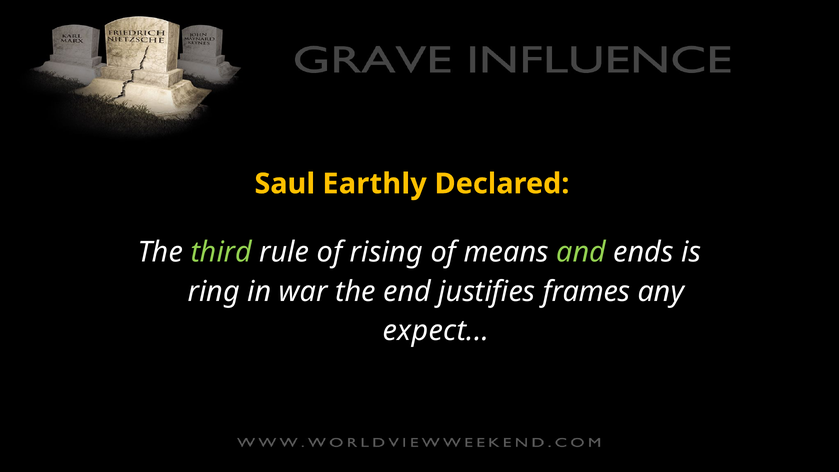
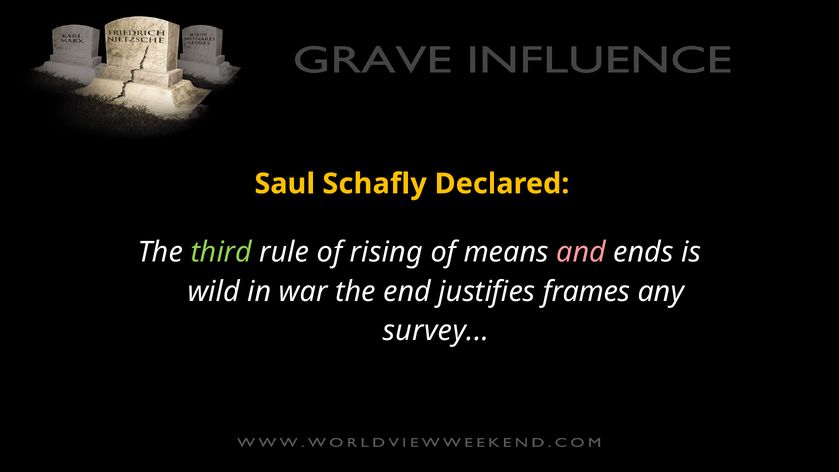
Earthly: Earthly -> Schafly (375, 184)
and colour: light green -> pink (581, 252)
ring: ring -> wild (214, 292)
expect: expect -> survey (436, 331)
